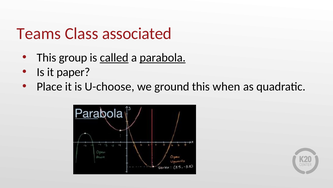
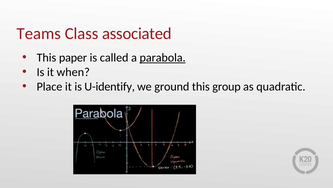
group: group -> paper (73, 57)
called underline: present -> none (114, 57)
paper: paper -> when (73, 72)
U-choose: U-choose -> U-identify (110, 86)
when: when -> group (227, 86)
